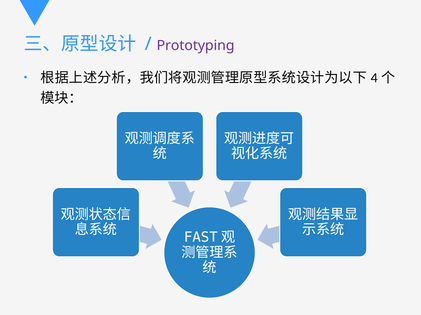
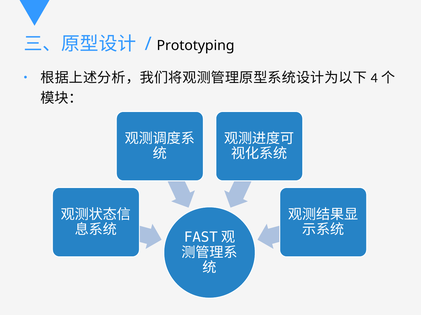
Prototyping colour: purple -> black (196, 46)
